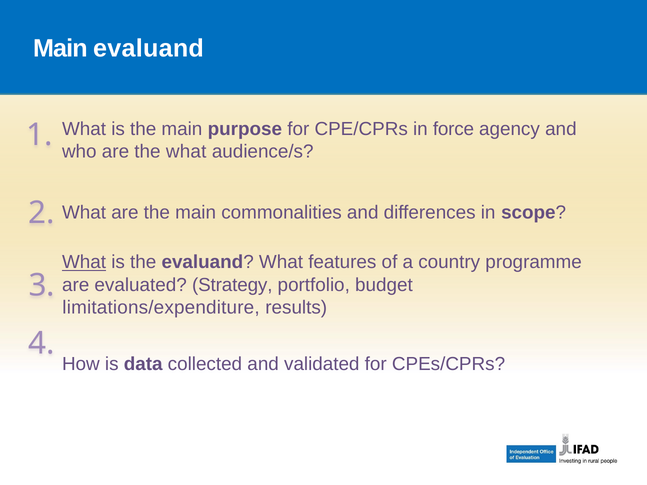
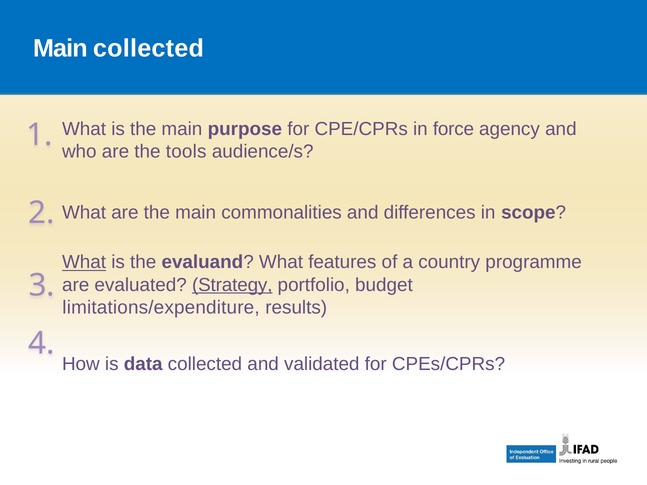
Main evaluand: evaluand -> collected (148, 48)
the what: what -> tools (186, 152)
Strategy underline: none -> present (232, 285)
